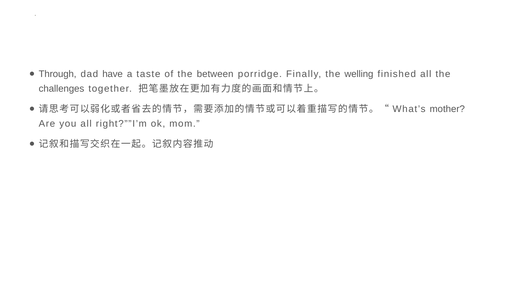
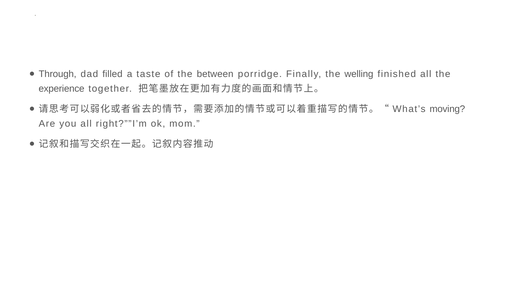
have: have -> filled (112, 74)
challenges: challenges -> experience (62, 89)
mother: mother -> moving (447, 109)
